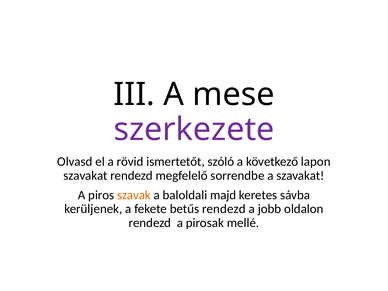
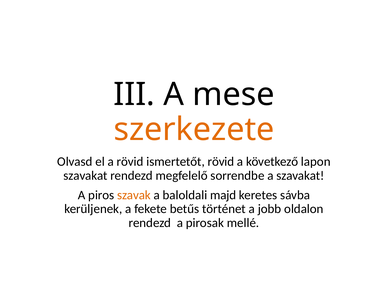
szerkezete colour: purple -> orange (194, 129)
ismertetőt szóló: szóló -> rövid (221, 162)
betűs rendezd: rendezd -> történet (224, 209)
